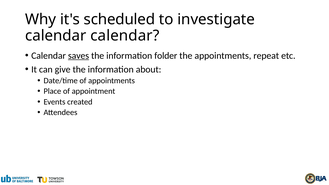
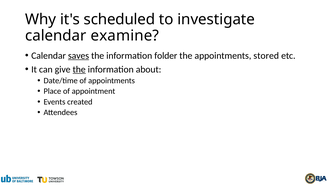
calendar calendar: calendar -> examine (125, 36)
repeat: repeat -> stored (266, 56)
the underline: none -> present (79, 69)
